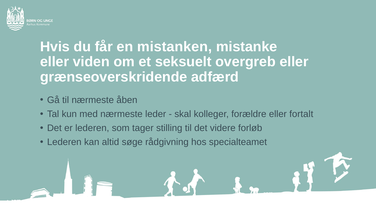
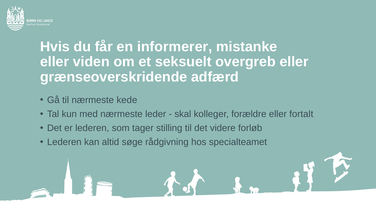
mistanken: mistanken -> informerer (175, 47)
åben: åben -> kede (127, 100)
